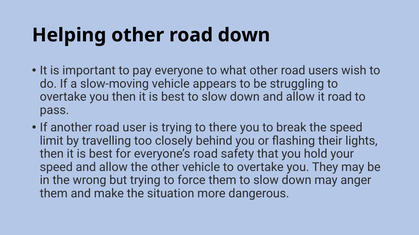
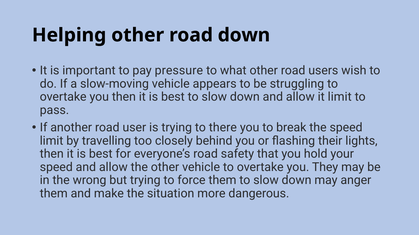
everyone: everyone -> pressure (179, 71)
it road: road -> limit (340, 97)
